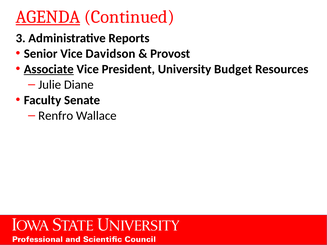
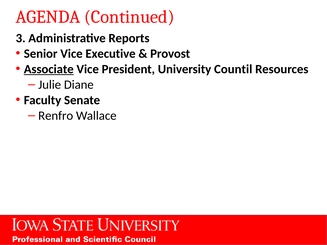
AGENDA underline: present -> none (48, 17)
Davidson: Davidson -> Executive (111, 54)
Budget: Budget -> Countil (233, 69)
